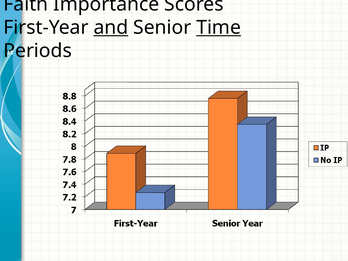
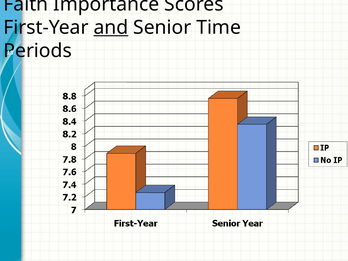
Time underline: present -> none (219, 27)
